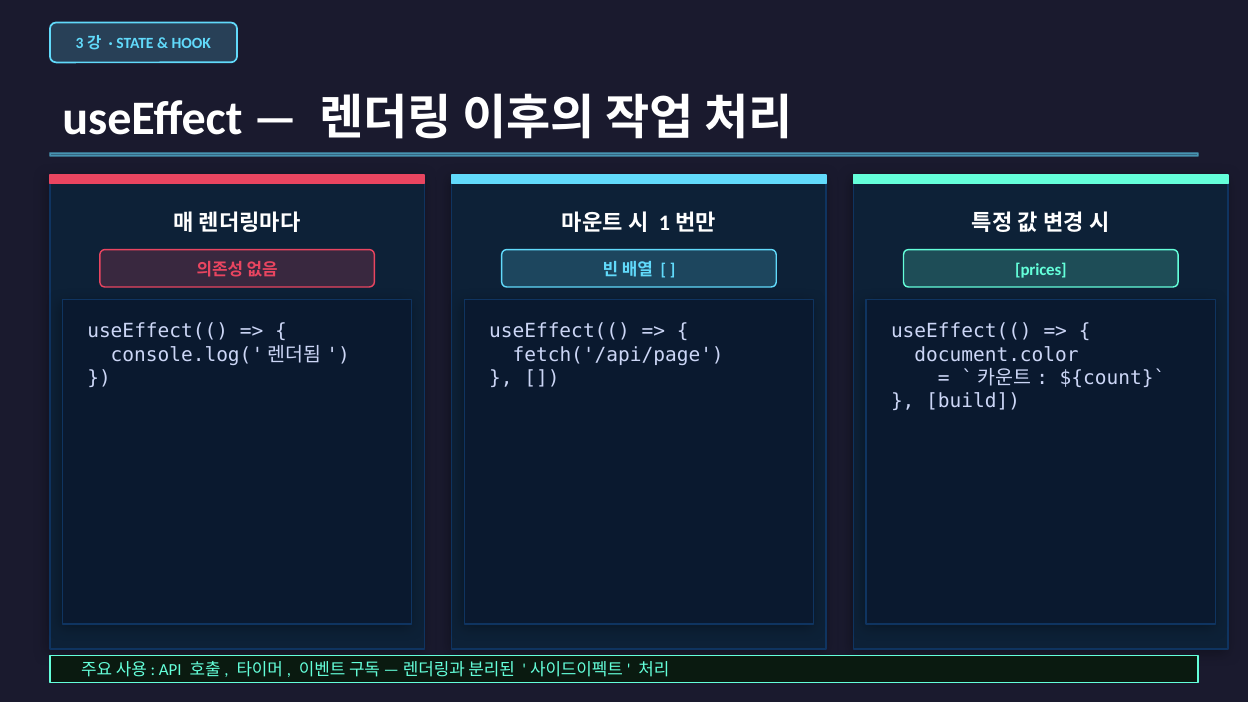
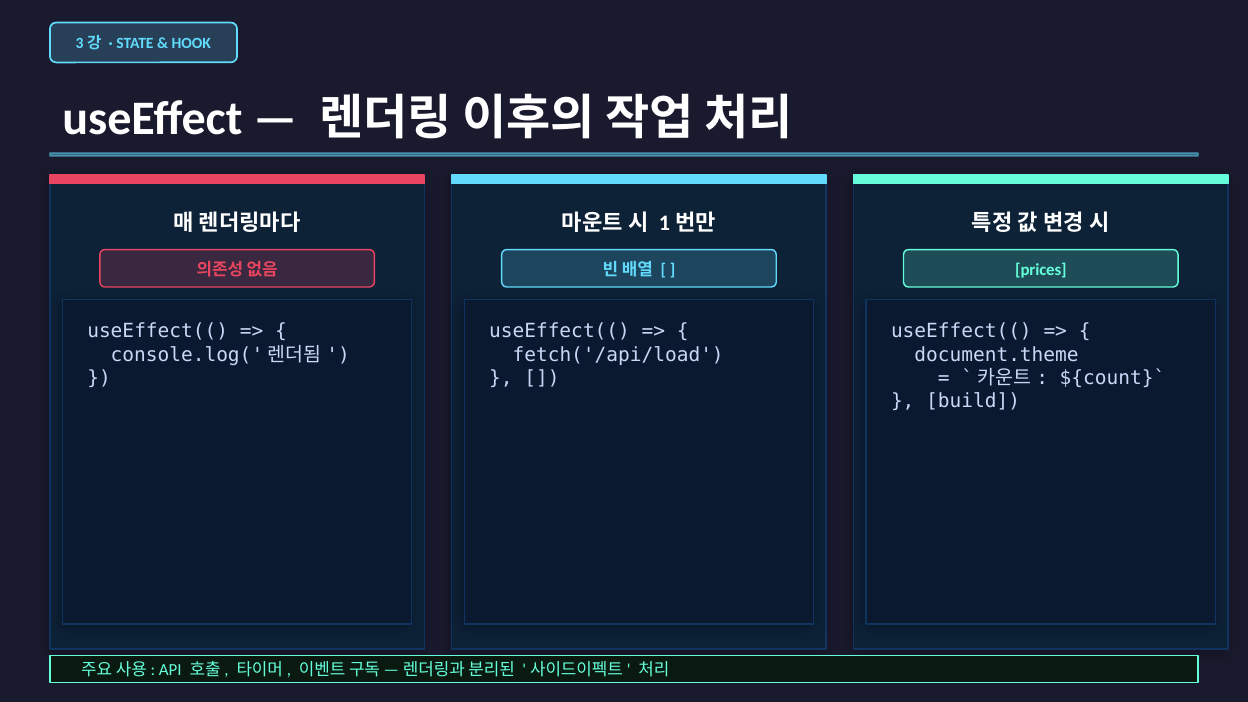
fetch('/api/page: fetch('/api/page -> fetch('/api/load (618, 355)
document.color: document.color -> document.theme (997, 355)
